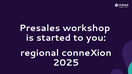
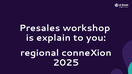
started: started -> explain (54, 38)
